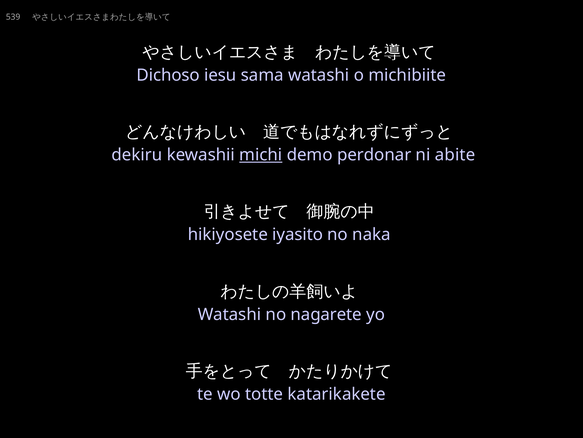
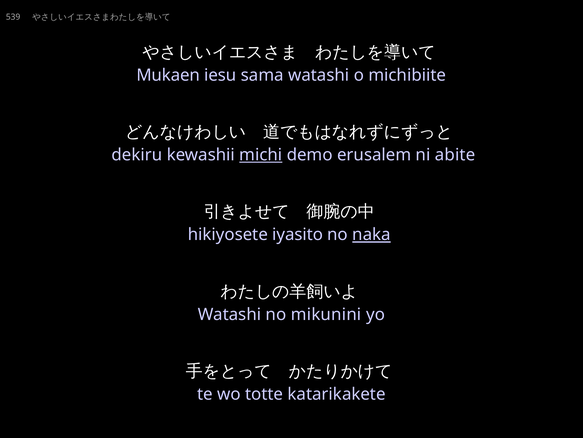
Dichoso: Dichoso -> Mukaen (168, 75)
perdonar: perdonar -> erusalem (374, 155)
naka underline: none -> present (372, 234)
nagarete: nagarete -> mikunini (326, 314)
